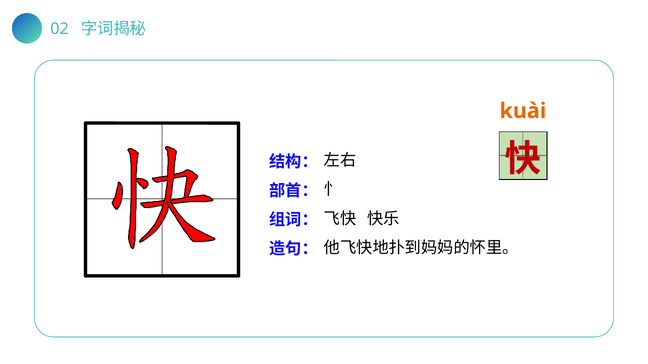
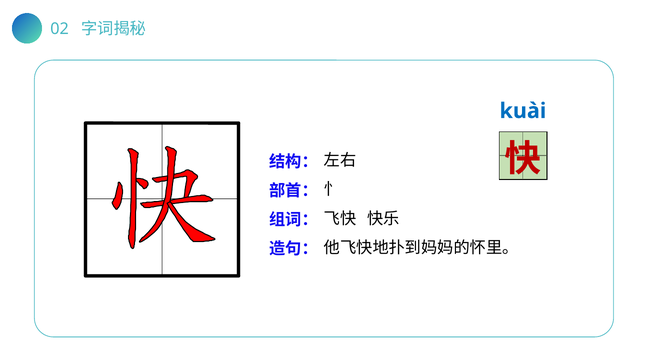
kuài colour: orange -> blue (523, 111)
